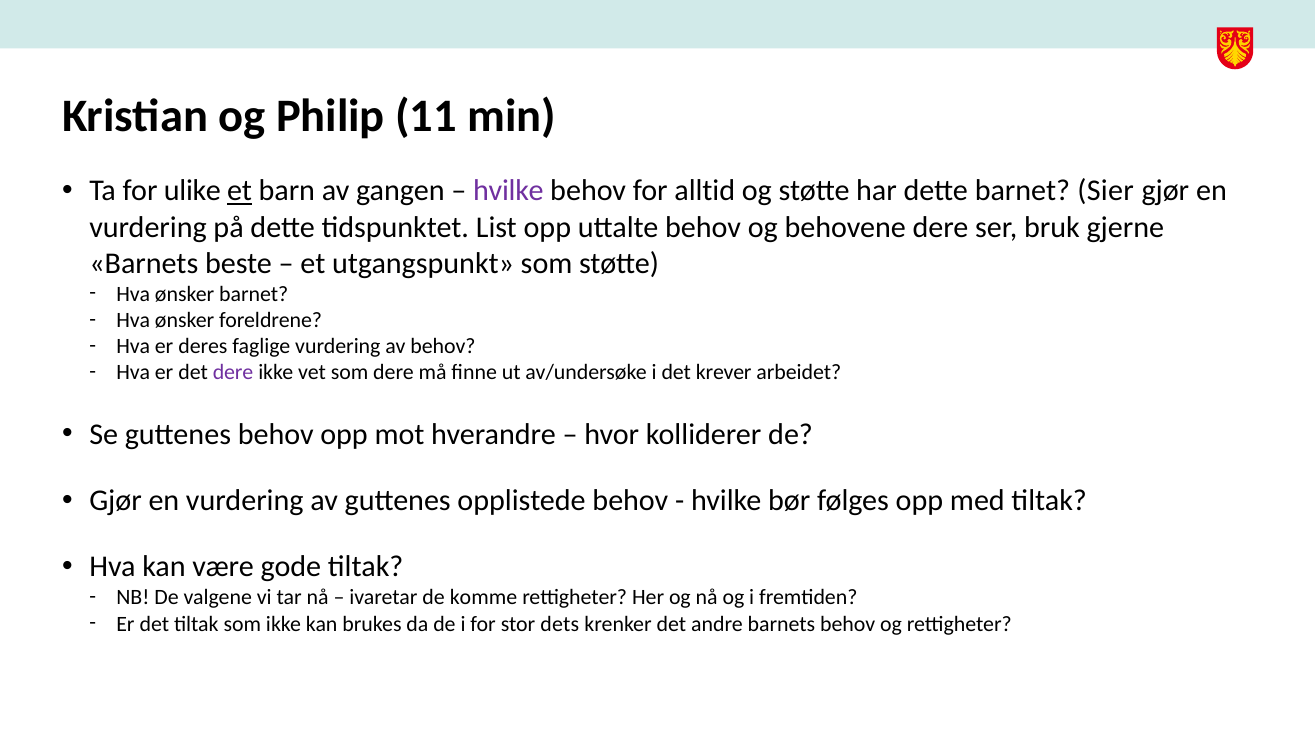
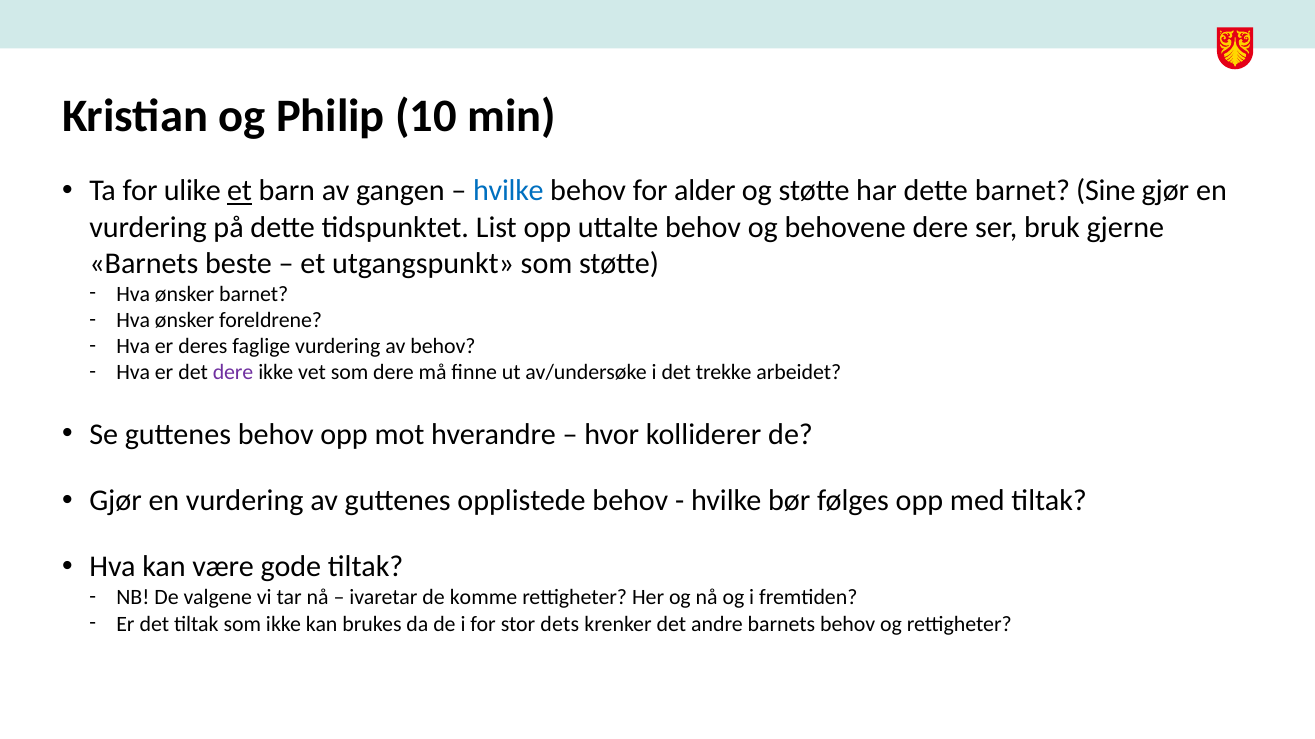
11: 11 -> 10 (426, 116)
hvilke colour: purple -> blue (508, 191)
alltid: alltid -> alder (705, 191)
Sier: Sier -> Sine (1106, 191)
krever: krever -> trekke (724, 373)
